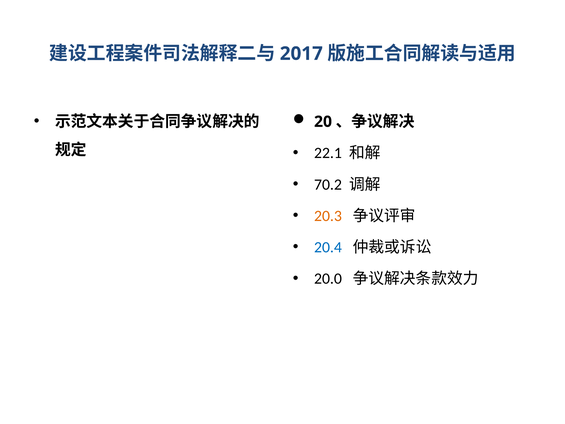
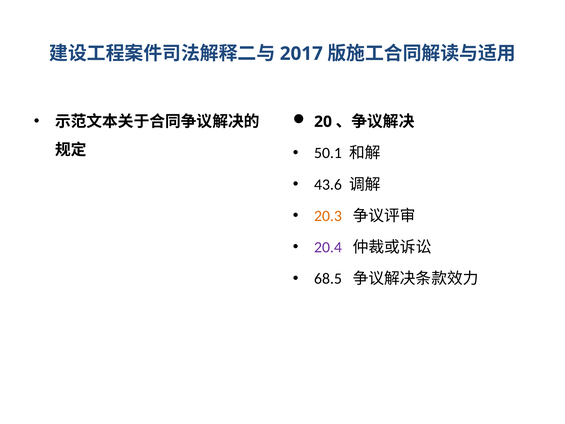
22.1: 22.1 -> 50.1 (328, 153)
70.2: 70.2 -> 43.6 (328, 184)
20.4 colour: blue -> purple (328, 247)
20.0: 20.0 -> 68.5 (328, 279)
